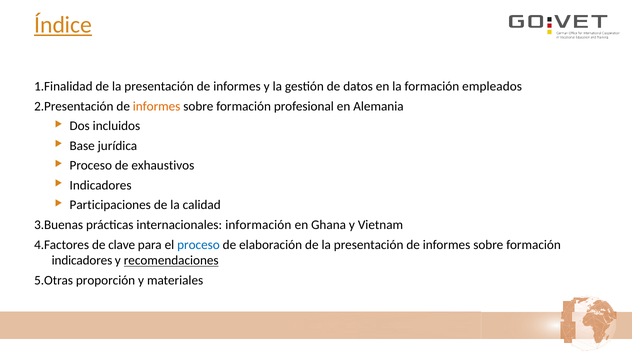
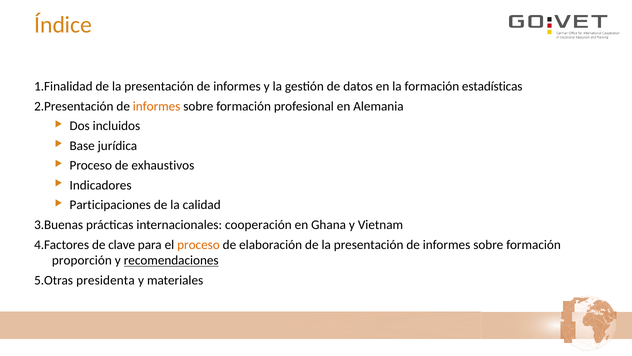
Índice underline: present -> none (63, 25)
empleados: empleados -> estadísticas (492, 86)
información: información -> cooperación (258, 225)
proceso colour: blue -> orange (198, 244)
indicadores: indicadores -> proporción (82, 260)
proporción: proporción -> presidenta (105, 280)
